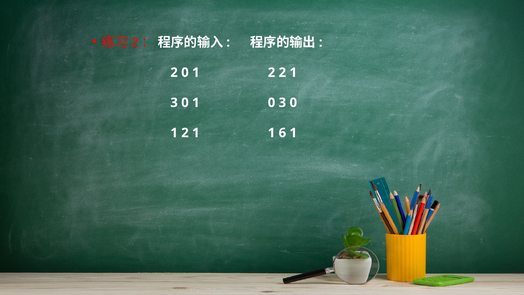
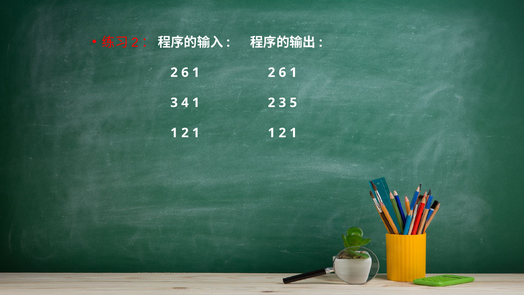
0: 0 -> 6 (185, 72)
1 2 2: 2 -> 6 (282, 72)
0: 0 -> 4 (185, 103)
0: 0 -> 2 (272, 103)
0: 0 -> 5 (293, 103)
1 1 6: 6 -> 2 (282, 133)
